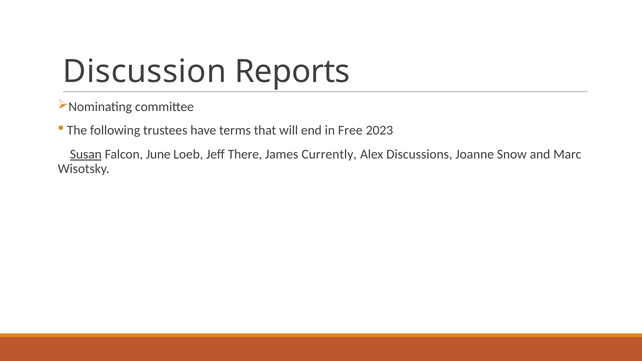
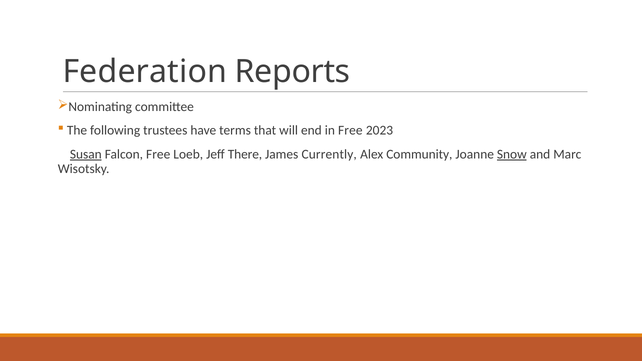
Discussion: Discussion -> Federation (145, 72)
Falcon June: June -> Free (158, 154)
Discussions: Discussions -> Community (419, 154)
Snow underline: none -> present (512, 154)
